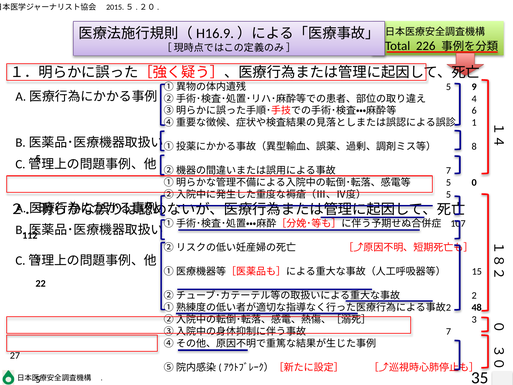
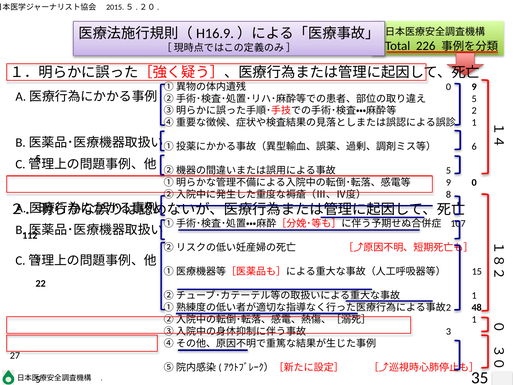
5: 5 -> 0 (448, 87)
4: 4 -> 5 (474, 99)
6: 6 -> 2 (474, 111)
8: 8 -> 6 (474, 147)
7: 7 -> 5 (448, 171)
5: 5 -> 9 (448, 182)
5: 5 -> 8 (448, 194)
2: 2 -> 1 (474, 295)
3: 3 -> 1 (474, 319)
7: 7 -> 3 (448, 331)
